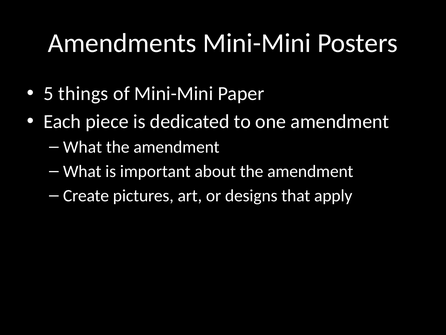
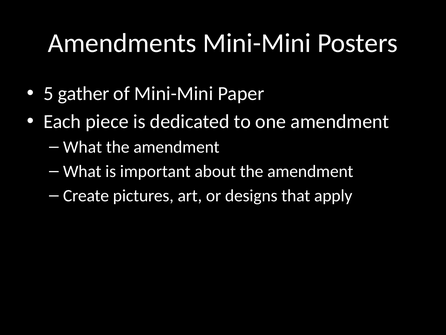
things: things -> gather (83, 94)
